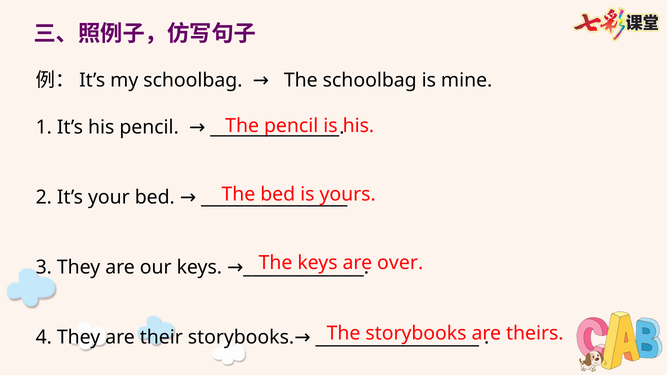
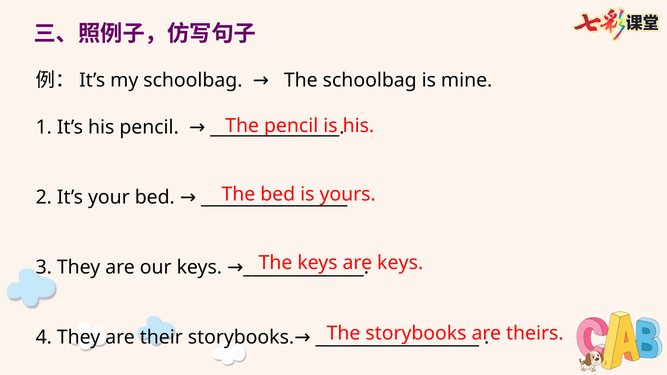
over: over -> keys (400, 263)
